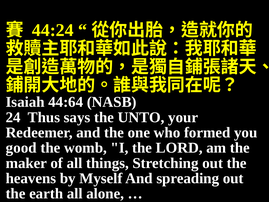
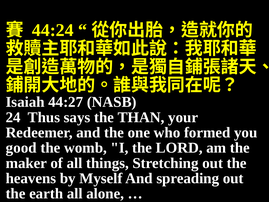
44:64: 44:64 -> 44:27 (66, 102)
UNTO: UNTO -> THAN (141, 117)
